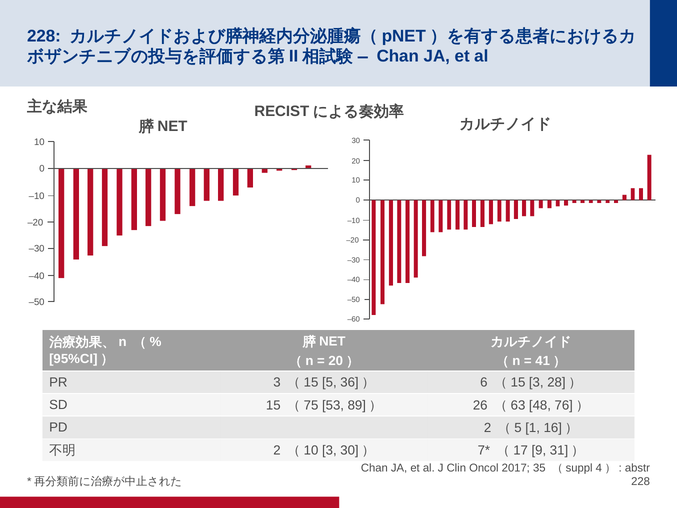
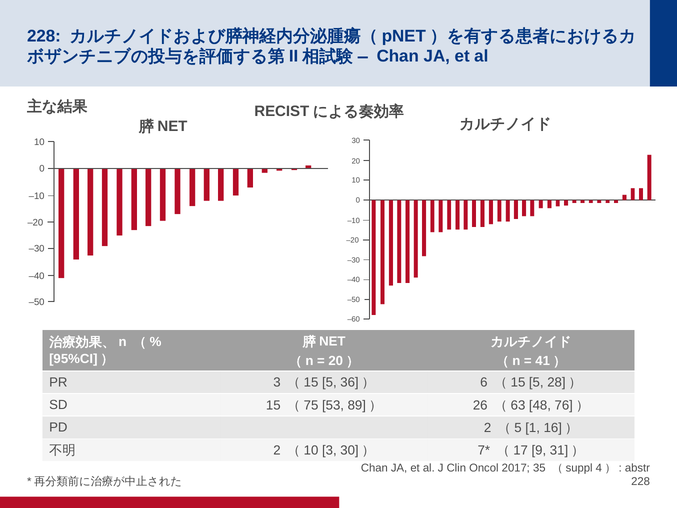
3: 3 -> 5 (536, 382)
